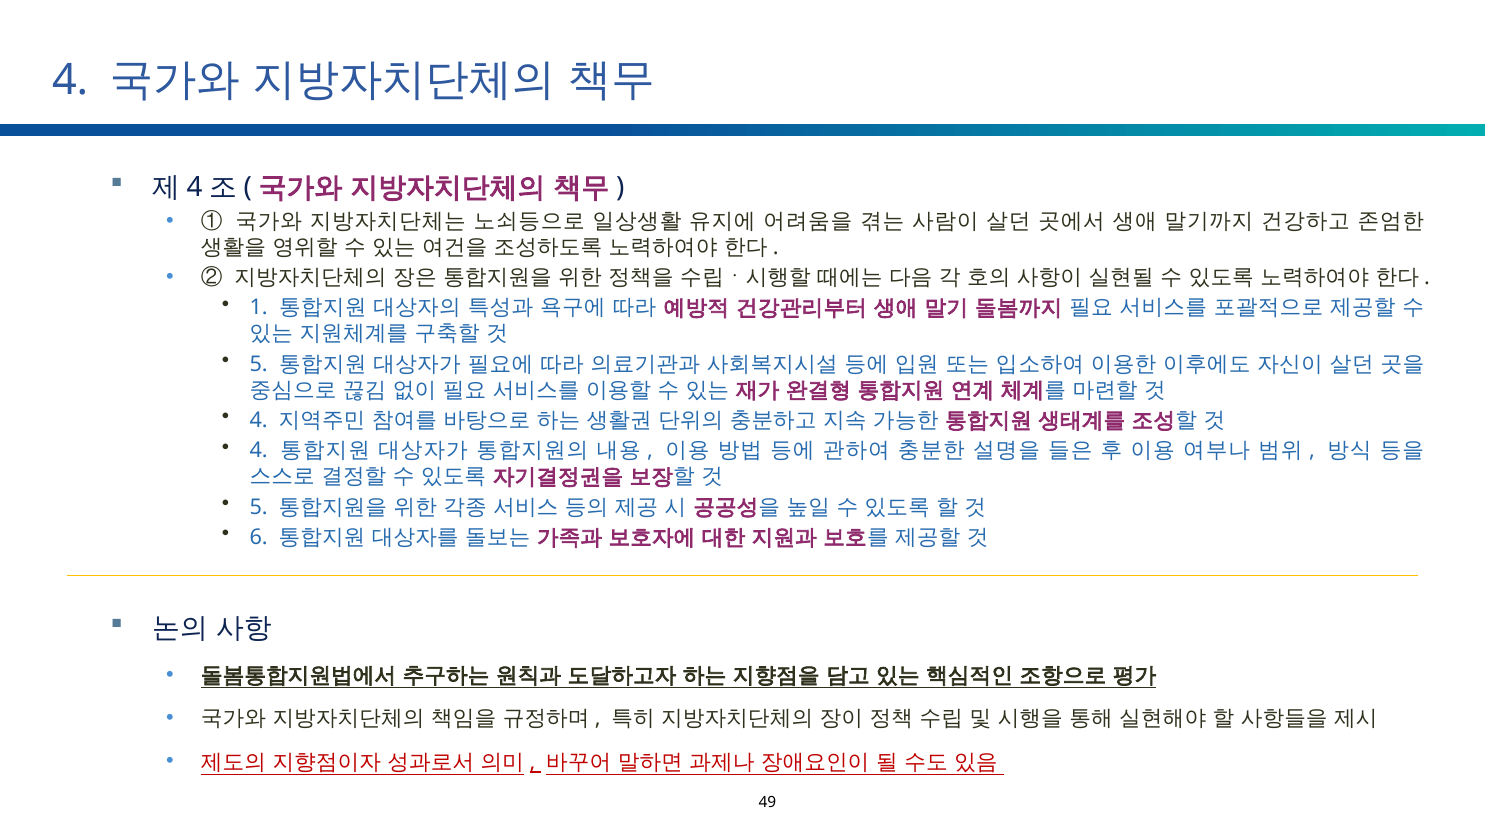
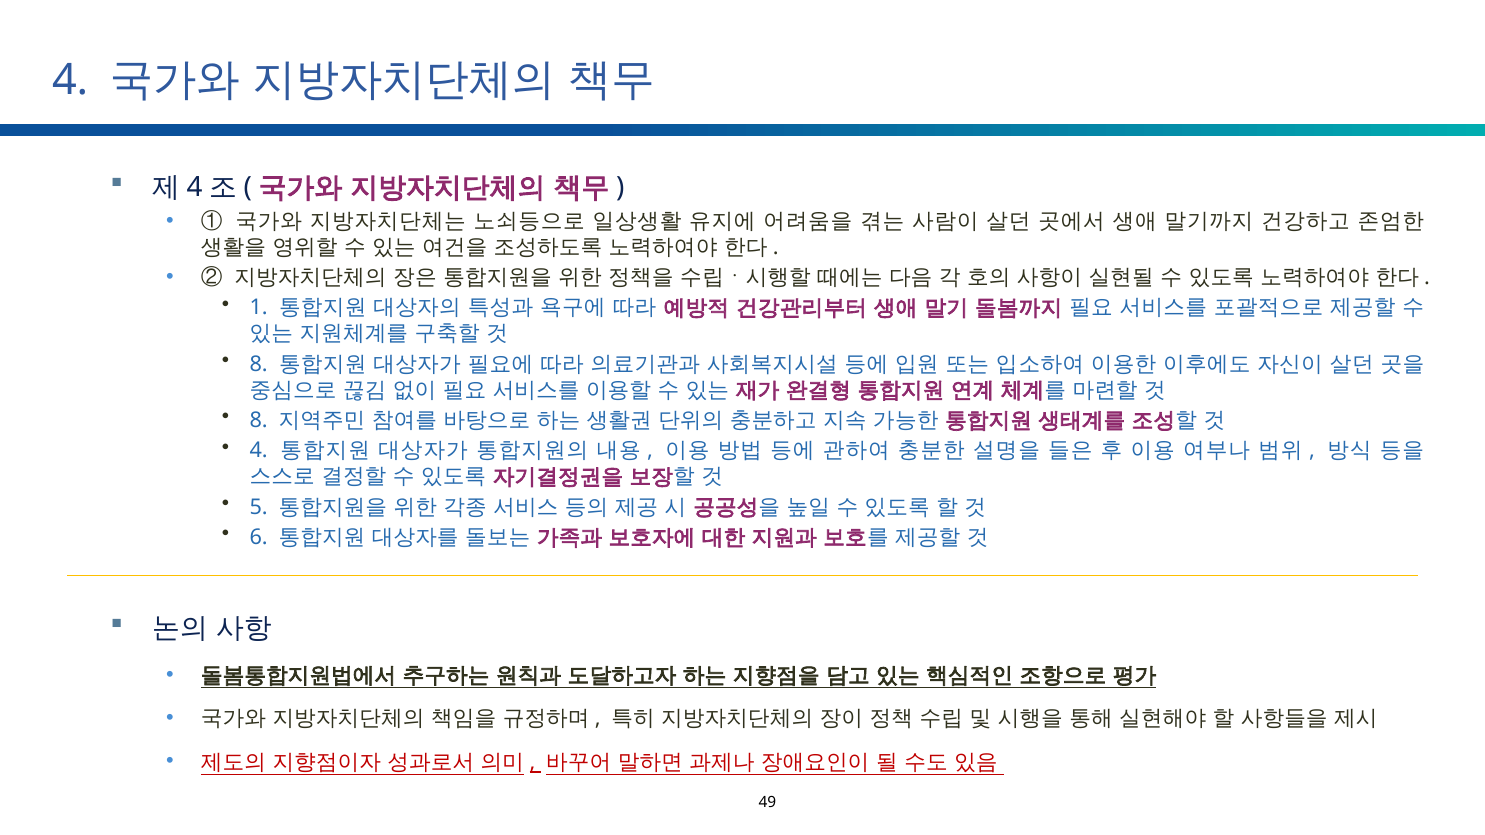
5: 5 -> 8 (259, 364)
4: 4 -> 8 (259, 421)
